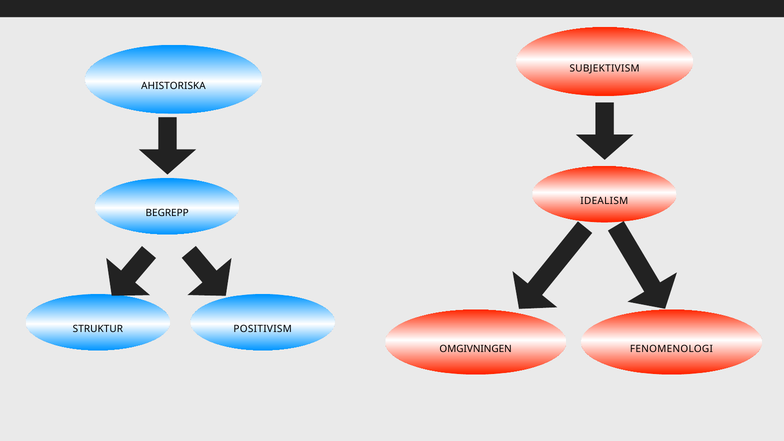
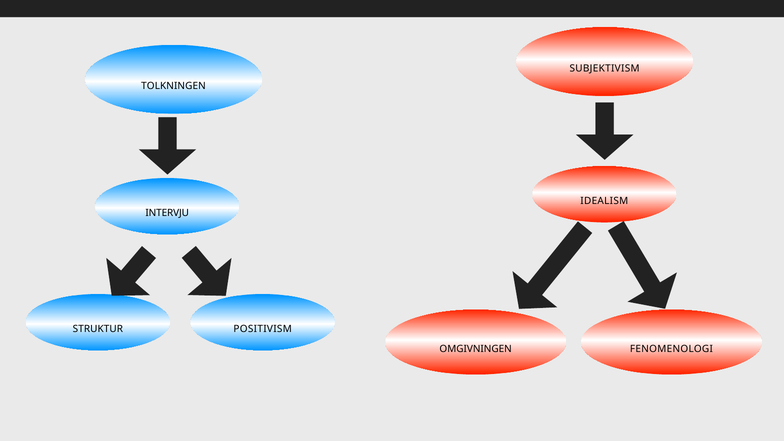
AHISTORISKA: AHISTORISKA -> TOLKNINGEN (173, 86)
BEGREPP: BEGREPP -> INTERVJU (167, 213)
